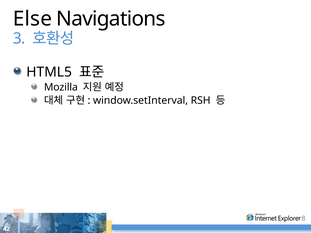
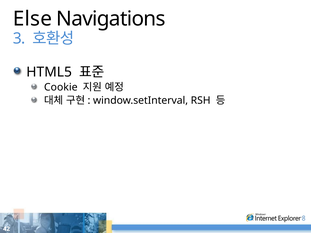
Mozilla: Mozilla -> Cookie (61, 87)
